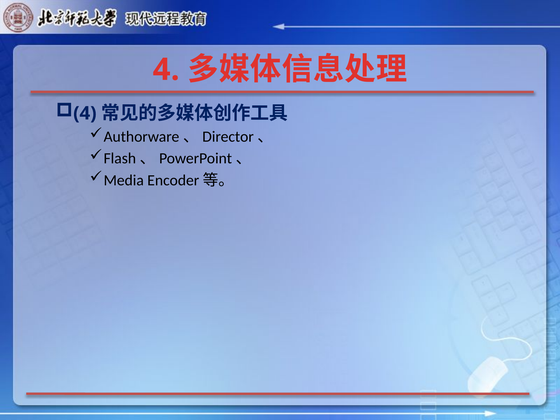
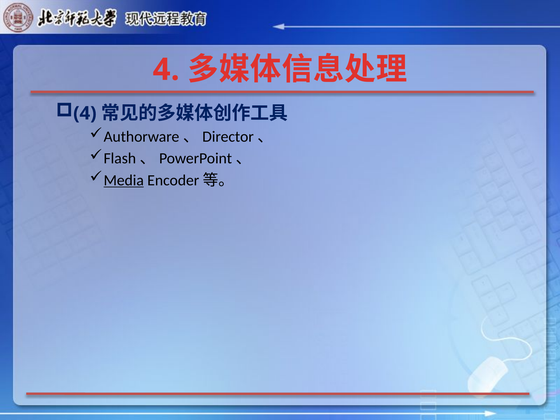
Media underline: none -> present (124, 180)
